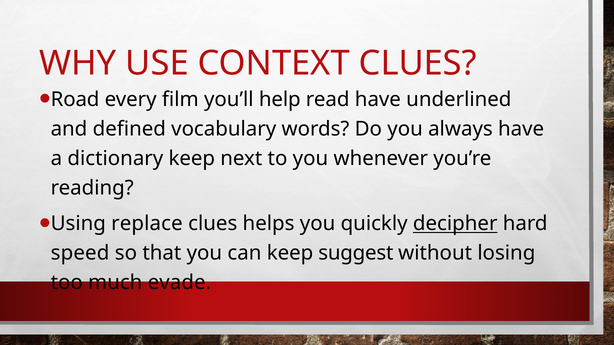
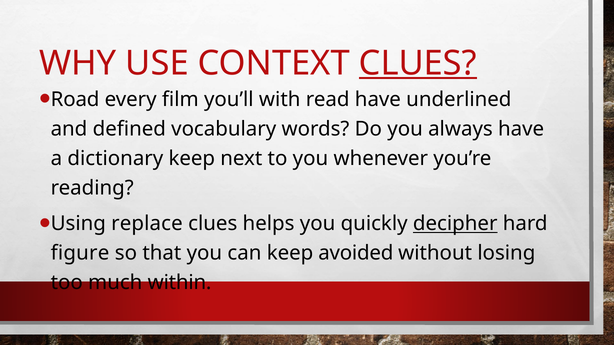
CLUES underline: none -> present (418, 63)
help: help -> with (280, 100)
speed: speed -> figure (80, 253)
suggest: suggest -> avoided (356, 253)
evade: evade -> within (180, 283)
